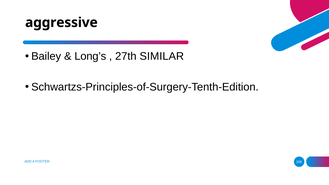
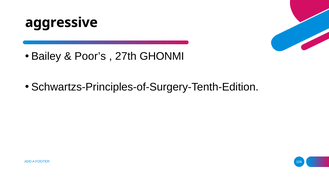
Long’s: Long’s -> Poor’s (90, 56)
SIMILAR: SIMILAR -> GHONMI (162, 56)
